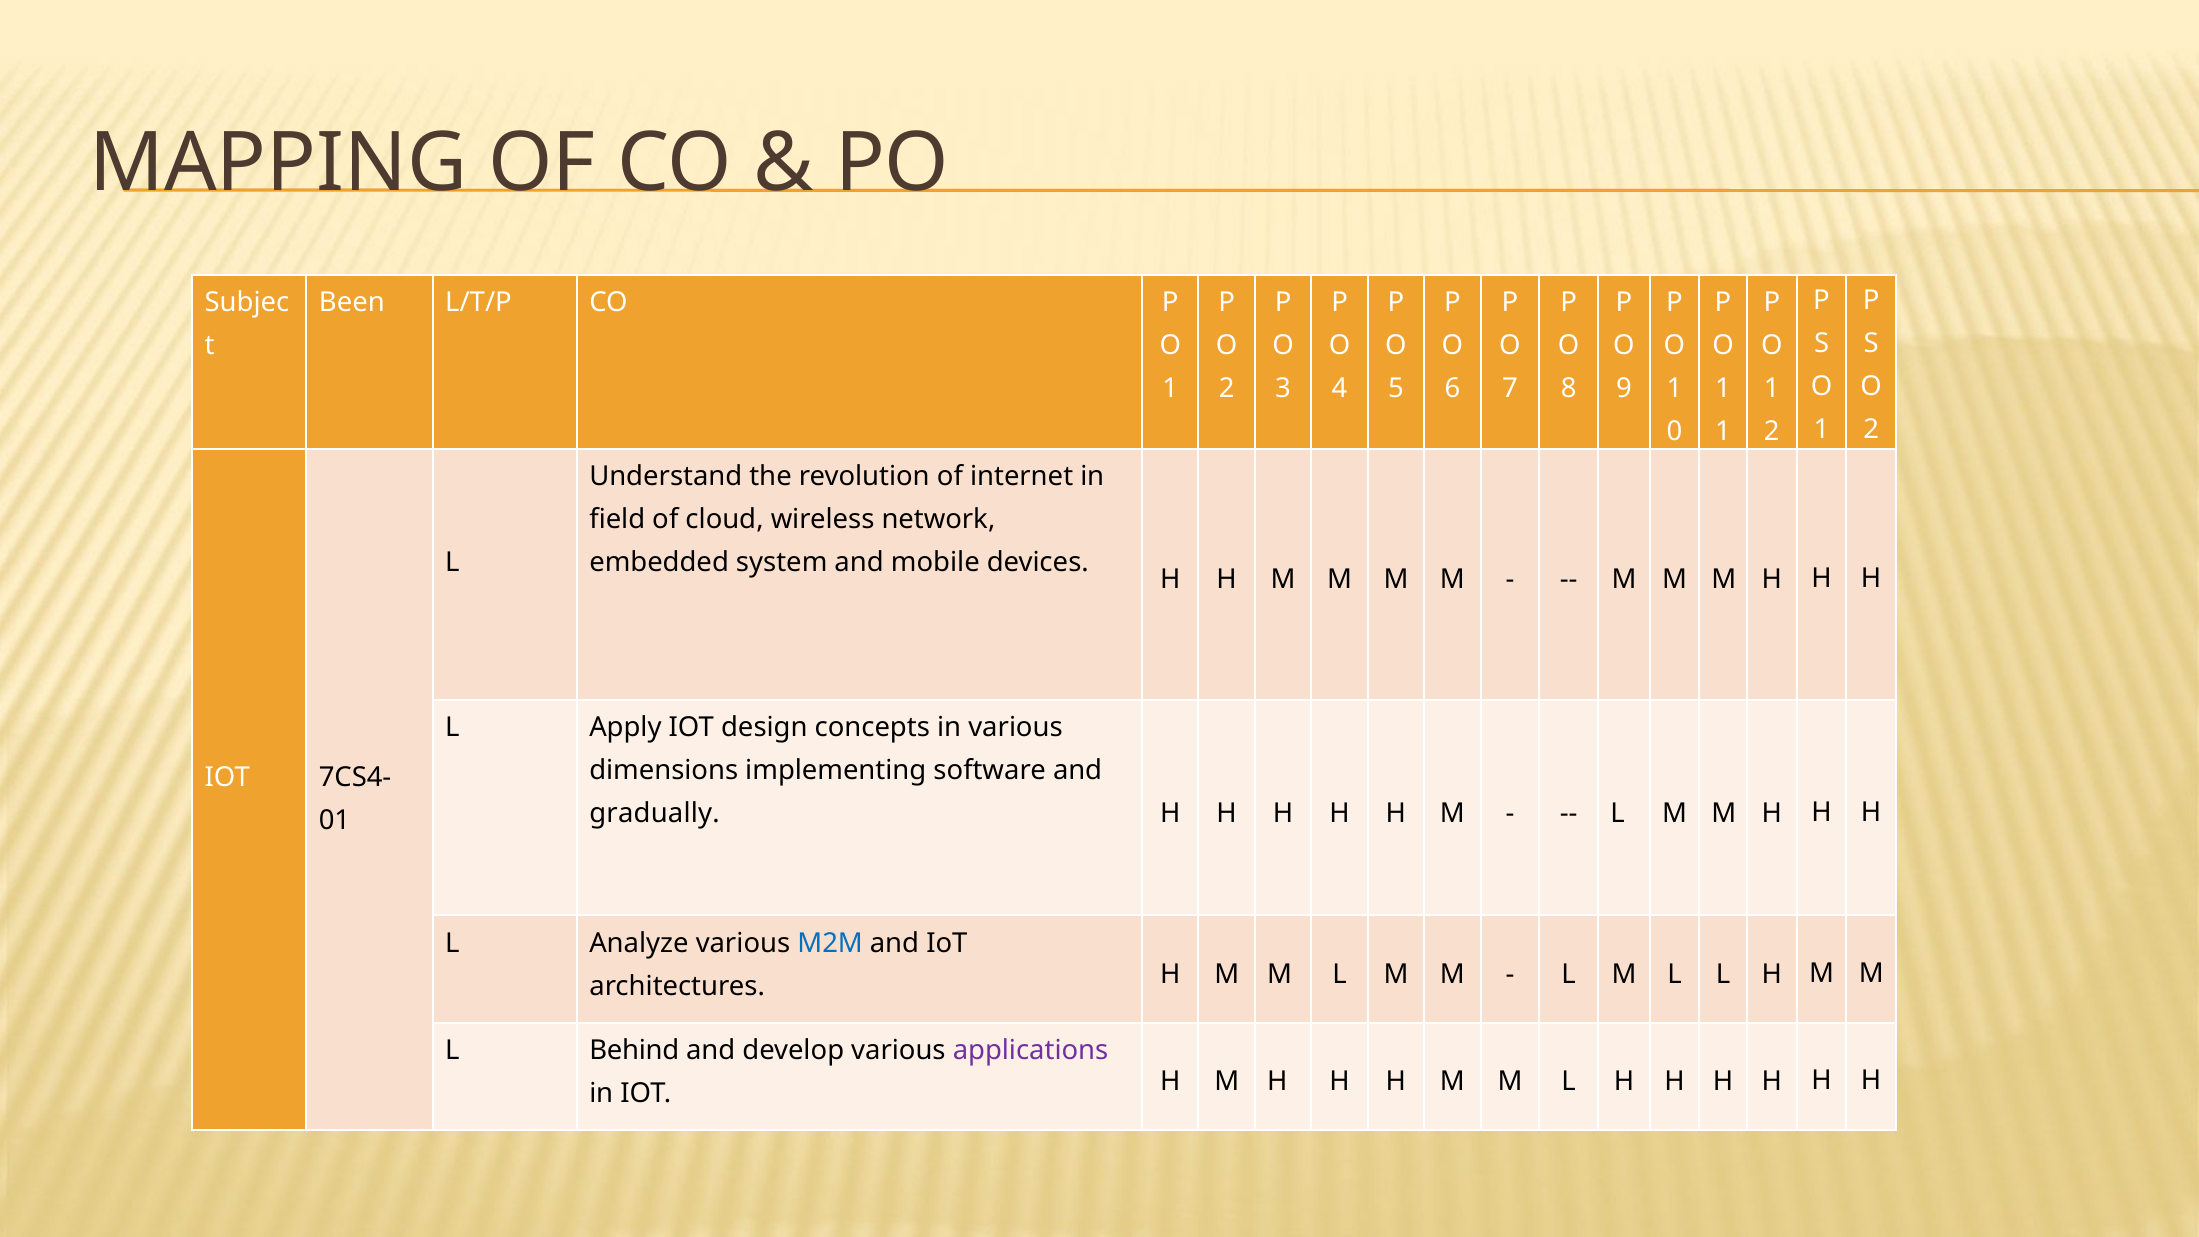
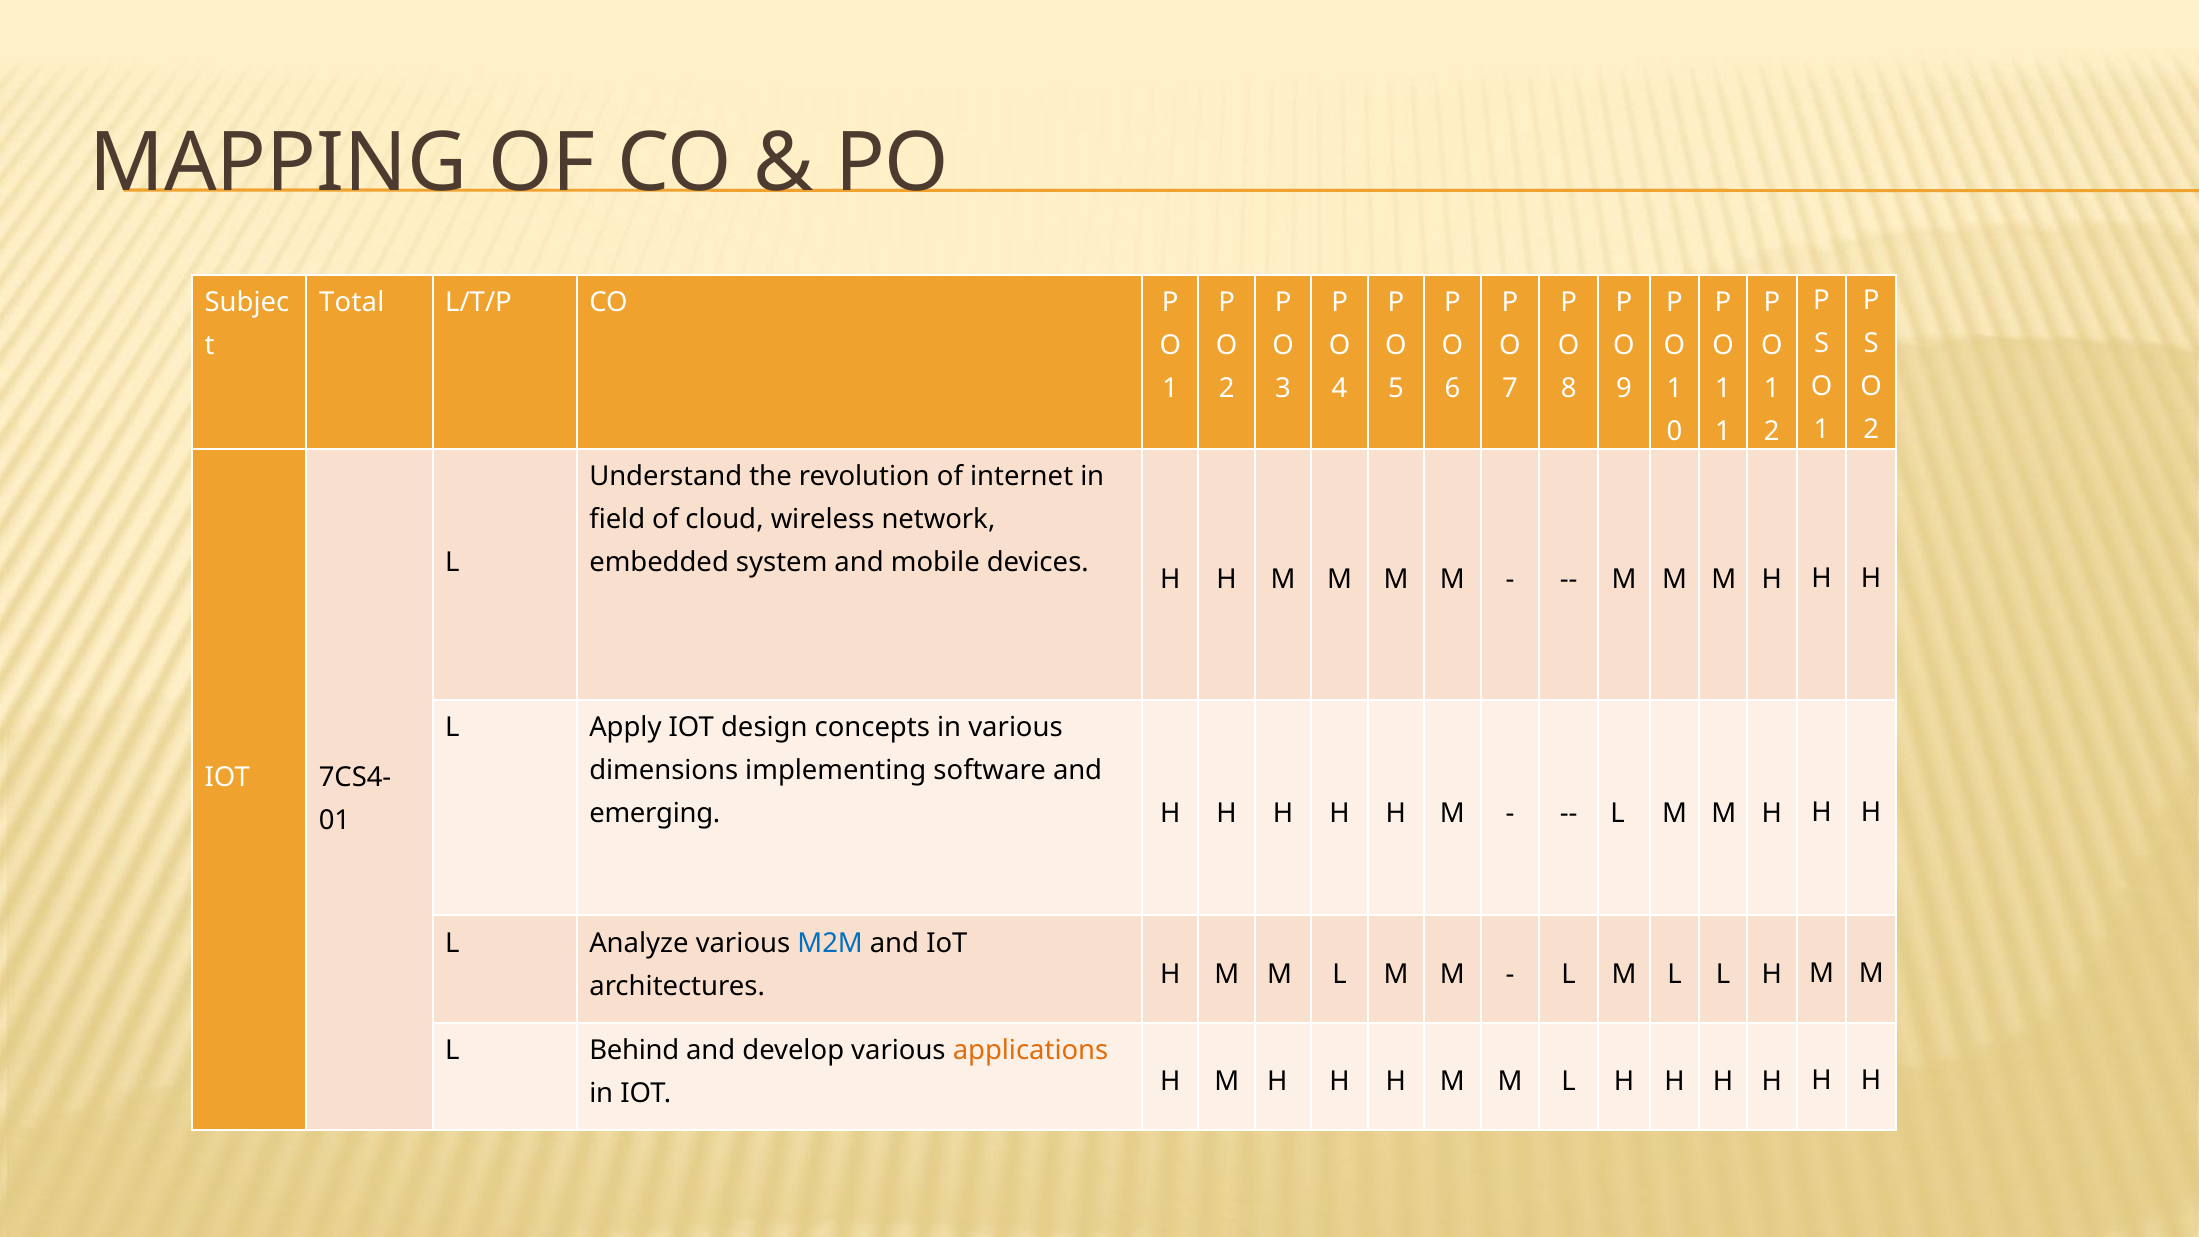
Been: Been -> Total (352, 302)
gradually: gradually -> emerging (655, 814)
applications colour: purple -> orange (1031, 1050)
